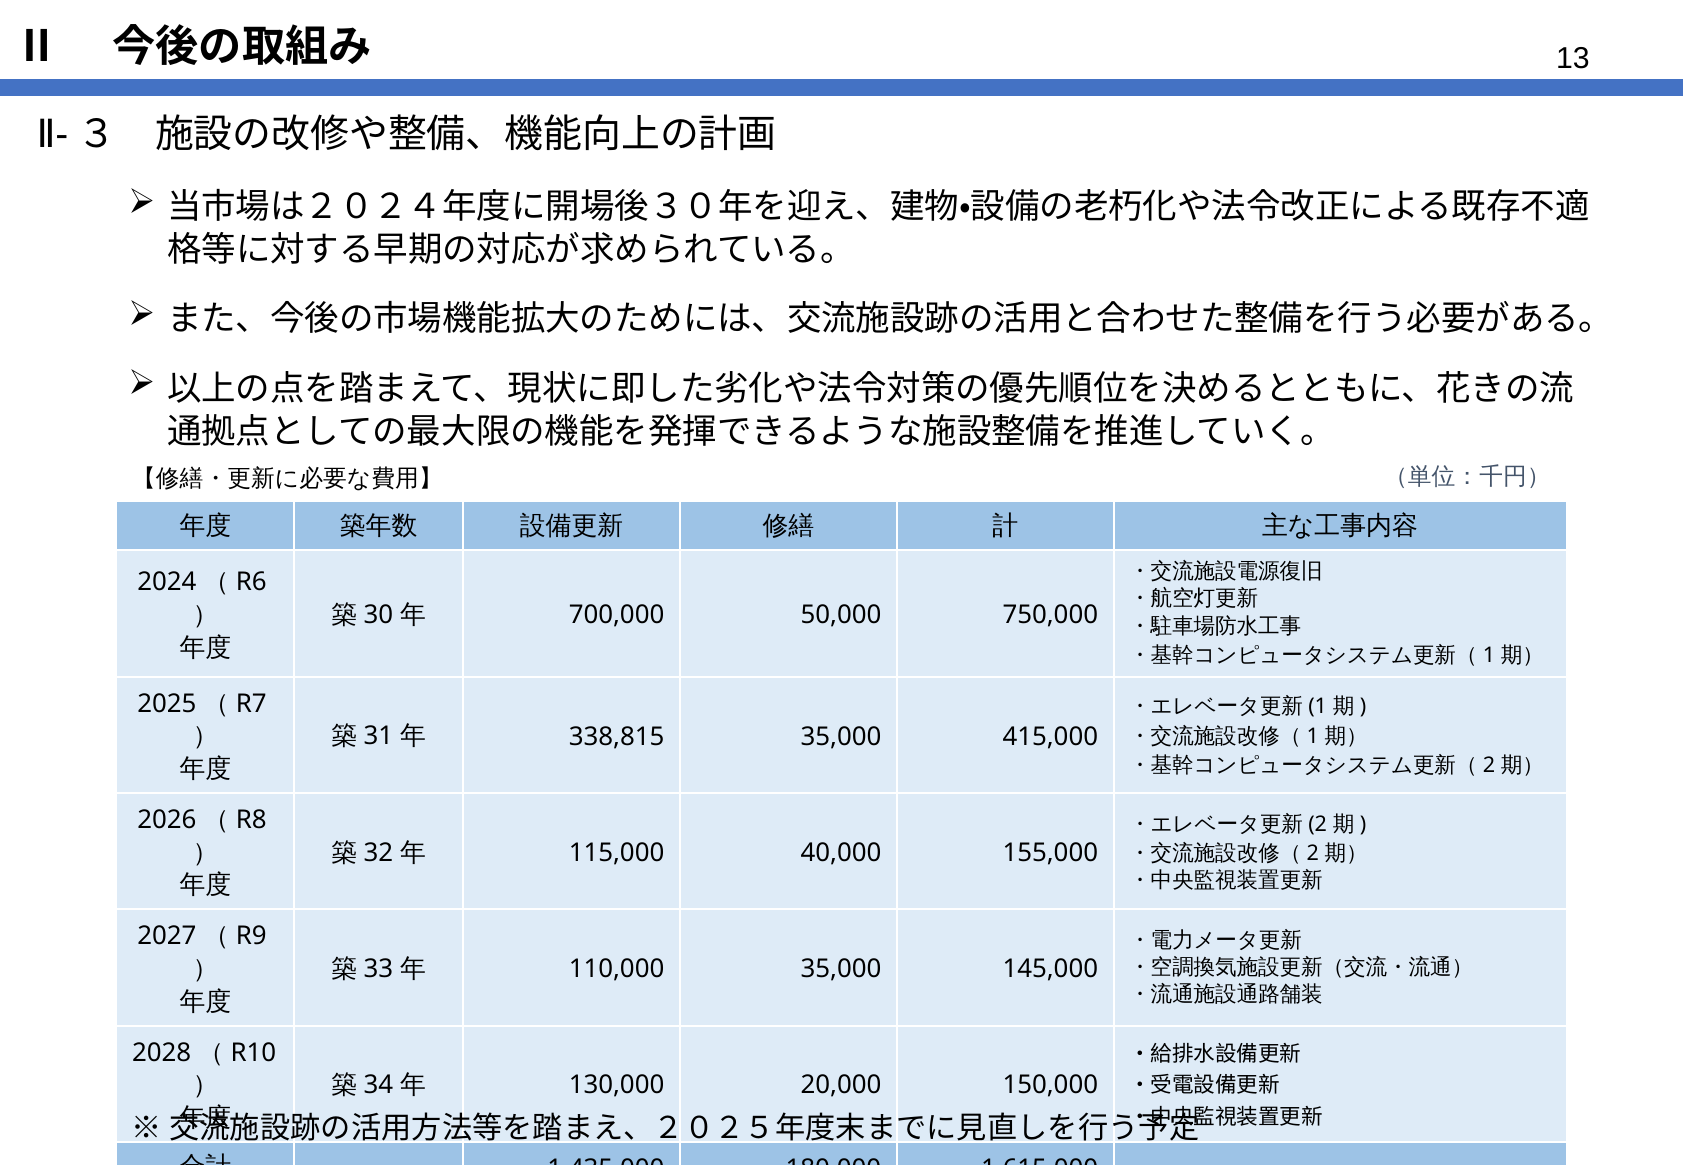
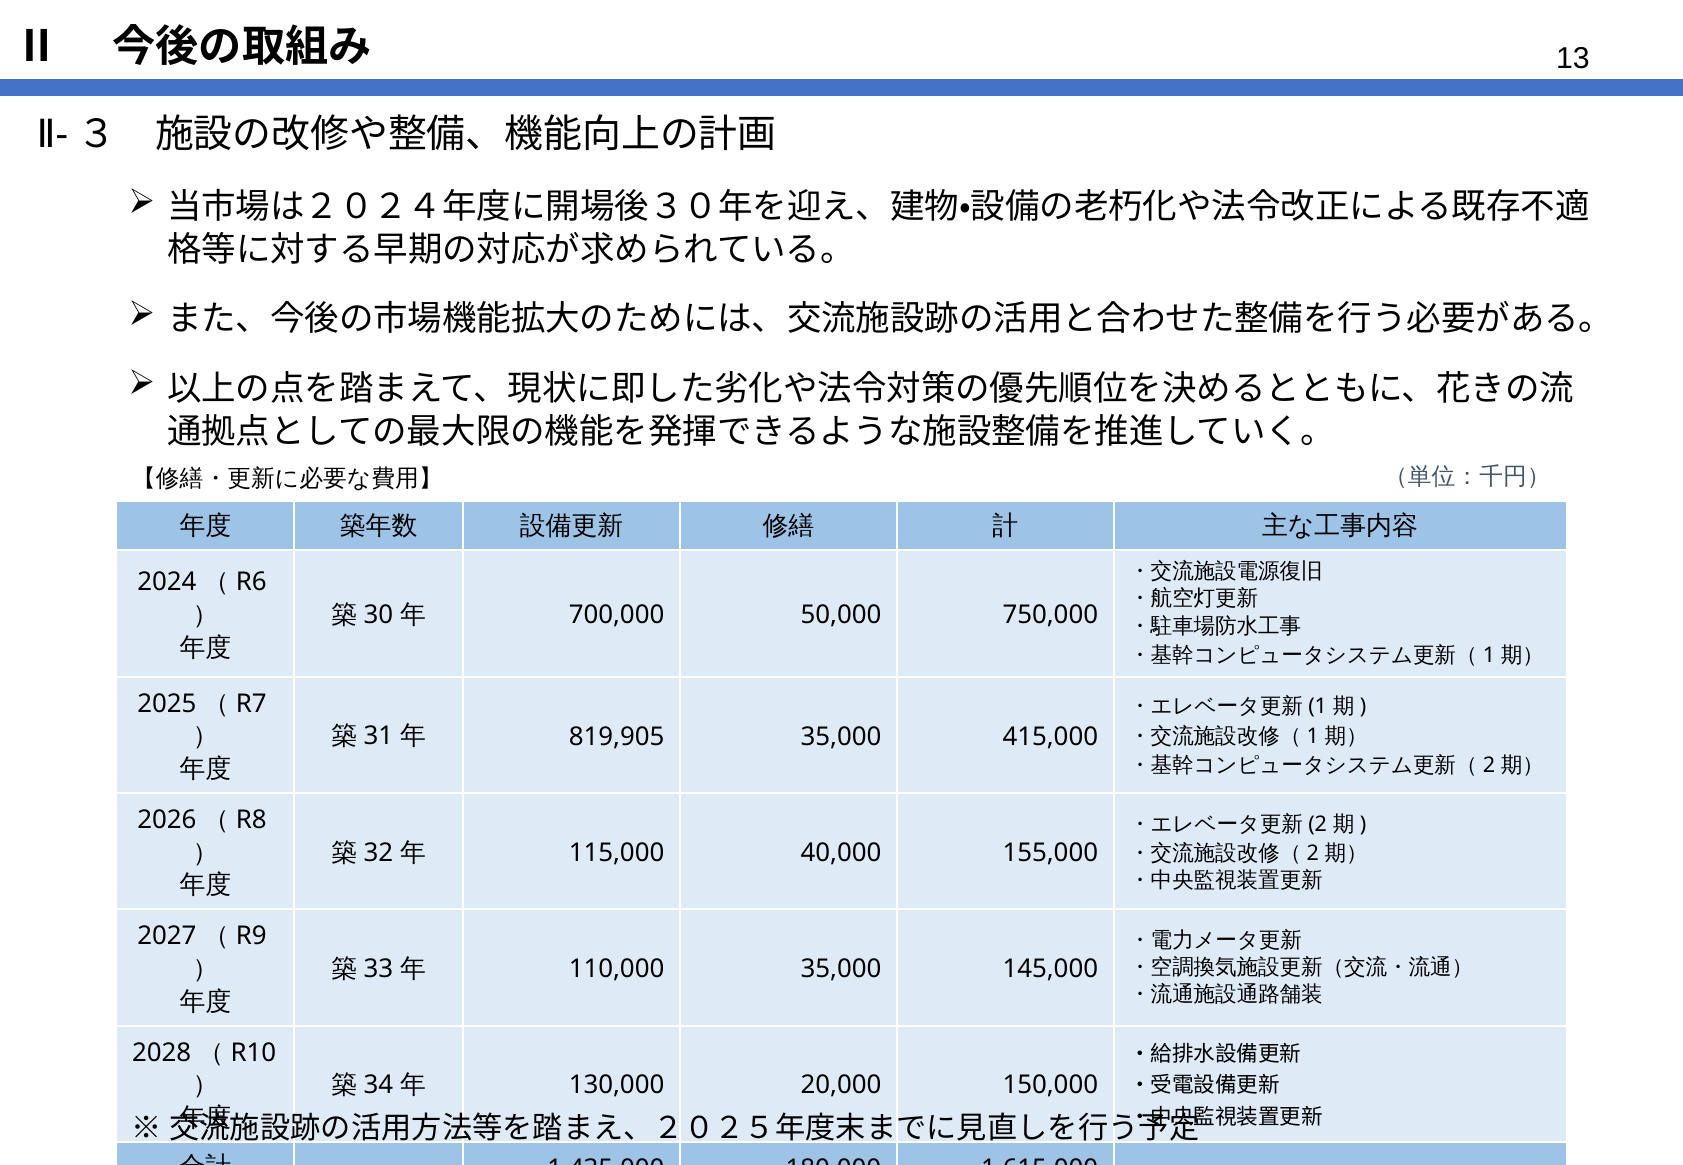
338,815: 338,815 -> 819,905 (617, 737)
